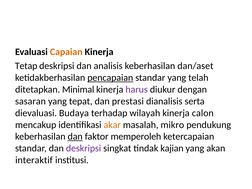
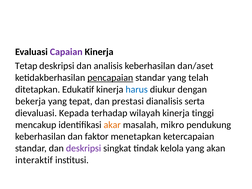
Capaian colour: orange -> purple (66, 52)
Minimal: Minimal -> Edukatif (78, 89)
harus colour: purple -> blue (137, 89)
sasaran: sasaran -> bekerja (30, 101)
Budaya: Budaya -> Kepada (74, 113)
calon: calon -> tinggi (203, 113)
dan underline: present -> none (75, 137)
memperoleh: memperoleh -> menetapkan (136, 137)
kajian: kajian -> kelola (172, 148)
